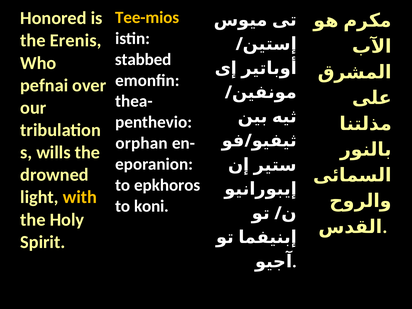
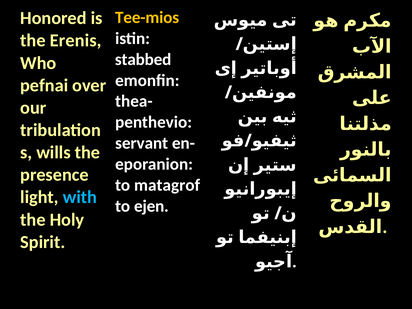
orphan: orphan -> servant (142, 143)
drowned: drowned -> presence (54, 175)
epkhoros: epkhoros -> matagrof (167, 185)
with colour: yellow -> light blue (80, 197)
koni: koni -> ejen (151, 206)
